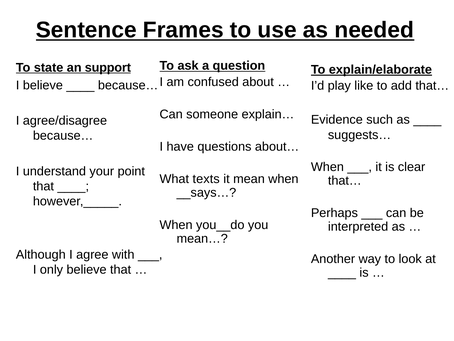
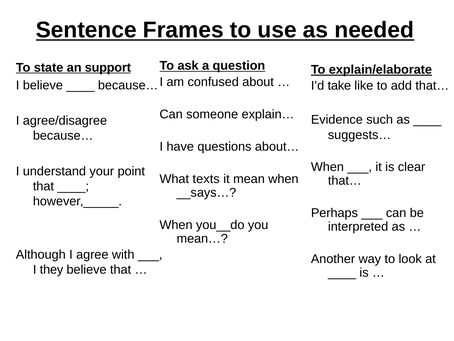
play: play -> take (339, 86)
only: only -> they (52, 269)
